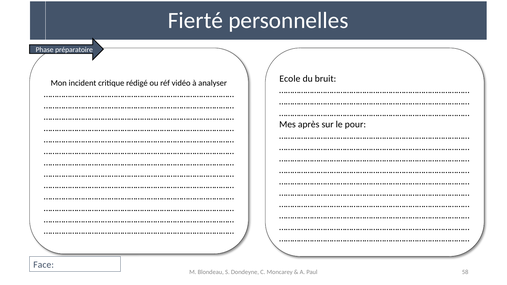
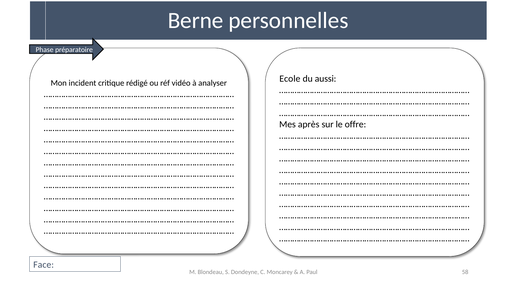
Fierté: Fierté -> Berne (196, 20)
bruit: bruit -> aussi (326, 79)
pour: pour -> offre (355, 124)
